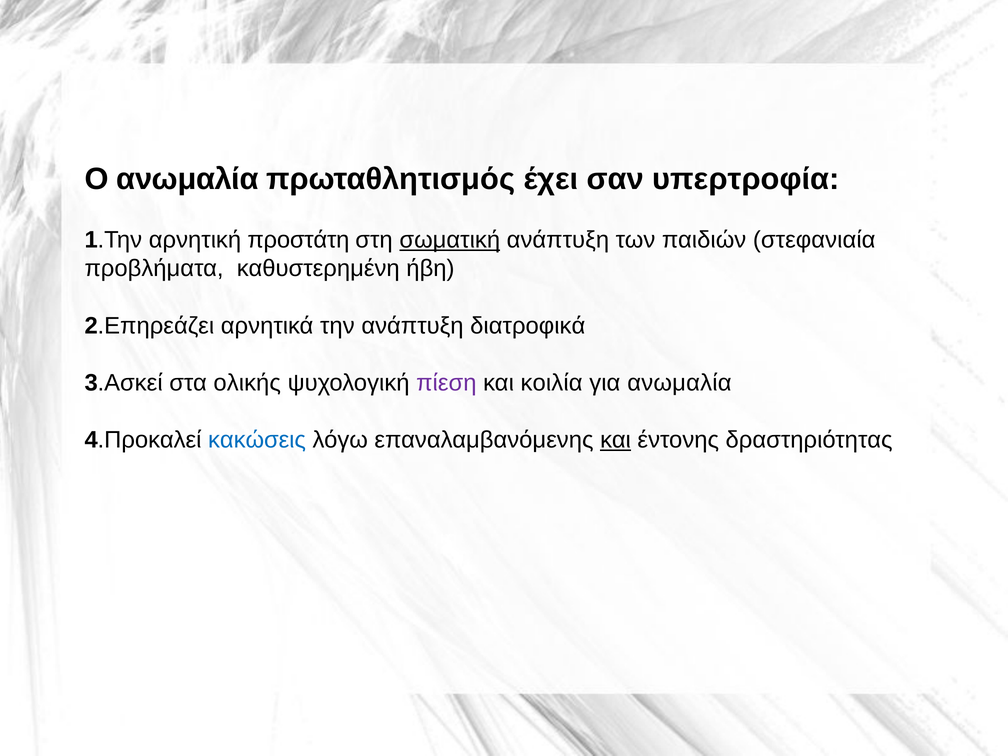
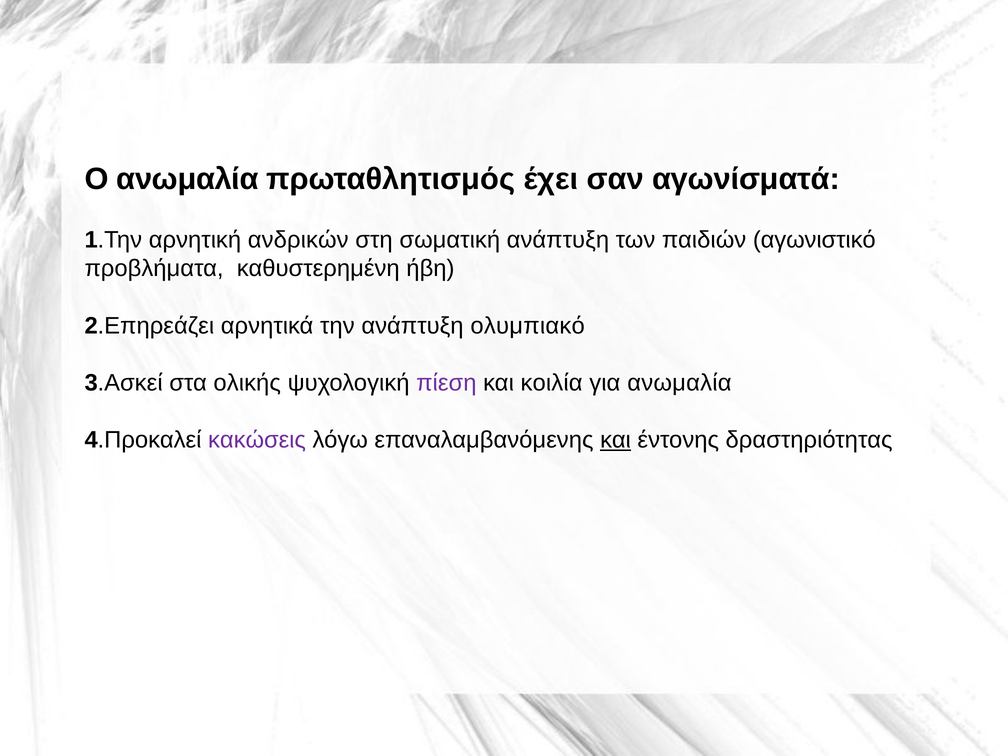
υπερτροφία: υπερτροφία -> αγωνίσματά (746, 179)
προστάτη: προστάτη -> ανδρικών (298, 240)
σωματική underline: present -> none (450, 240)
στεφανιαία: στεφανιαία -> αγωνιστικό (814, 240)
διατροφικά: διατροφικά -> ολυμπιακό (528, 326)
κακώσεις colour: blue -> purple (257, 440)
